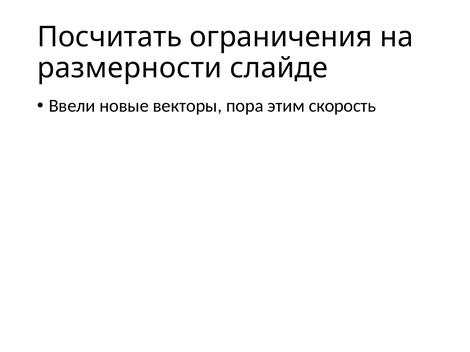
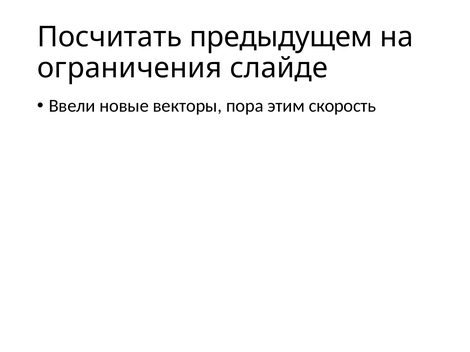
ограничения: ограничения -> предыдущем (281, 37)
размерности: размерности -> ограничения (130, 68)
